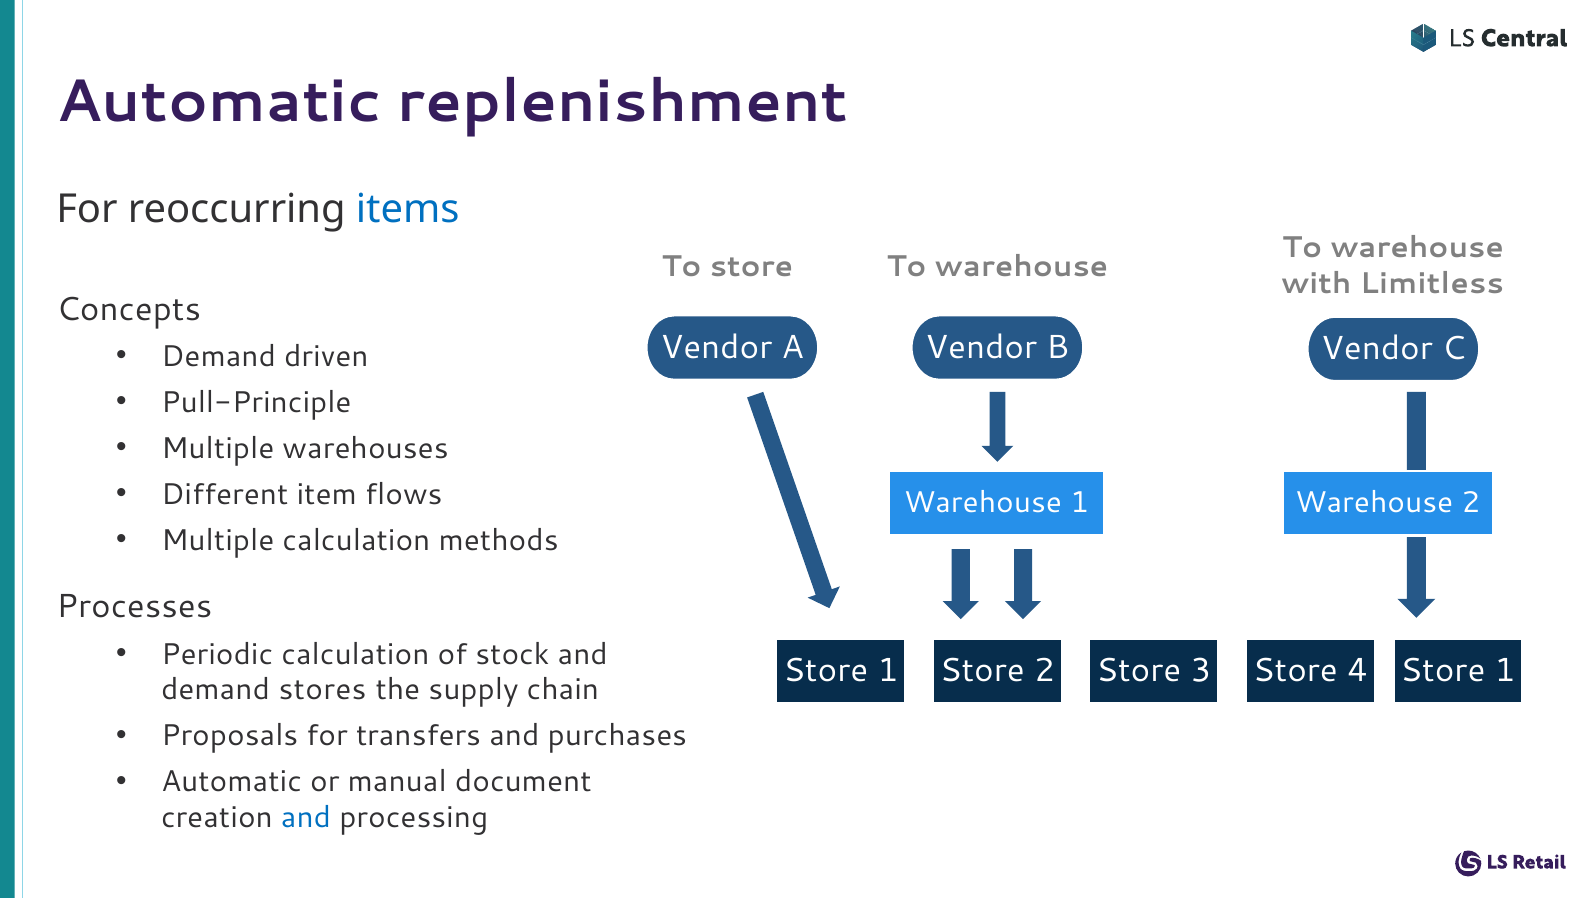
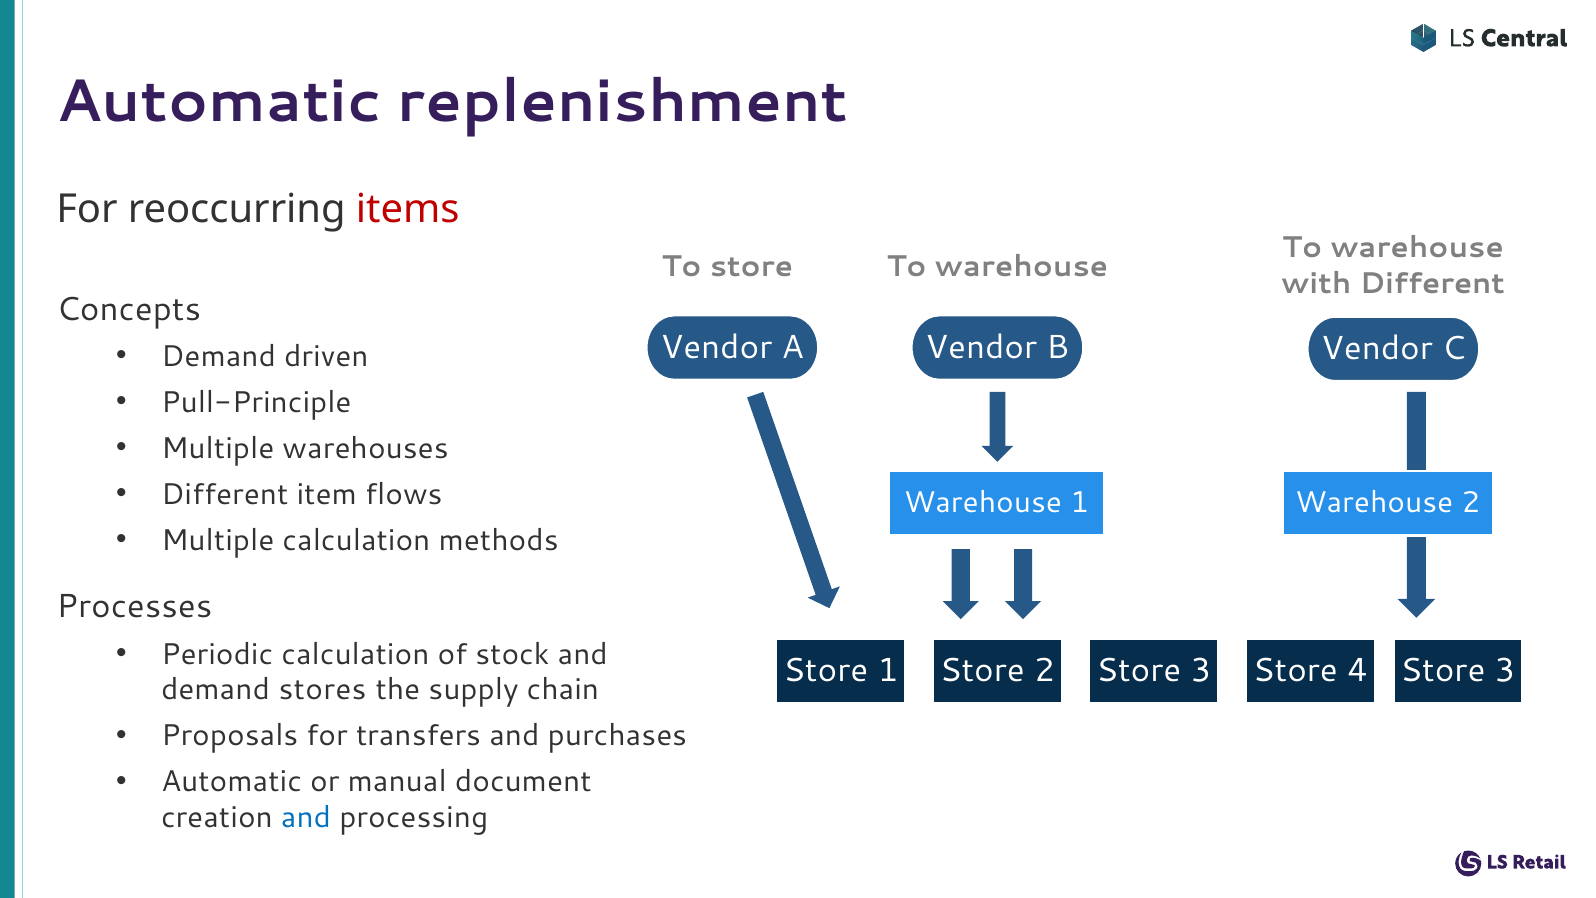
items colour: blue -> red (408, 210)
with Limitless: Limitless -> Different (1432, 284)
4 Store 1: 1 -> 3 (1505, 670)
